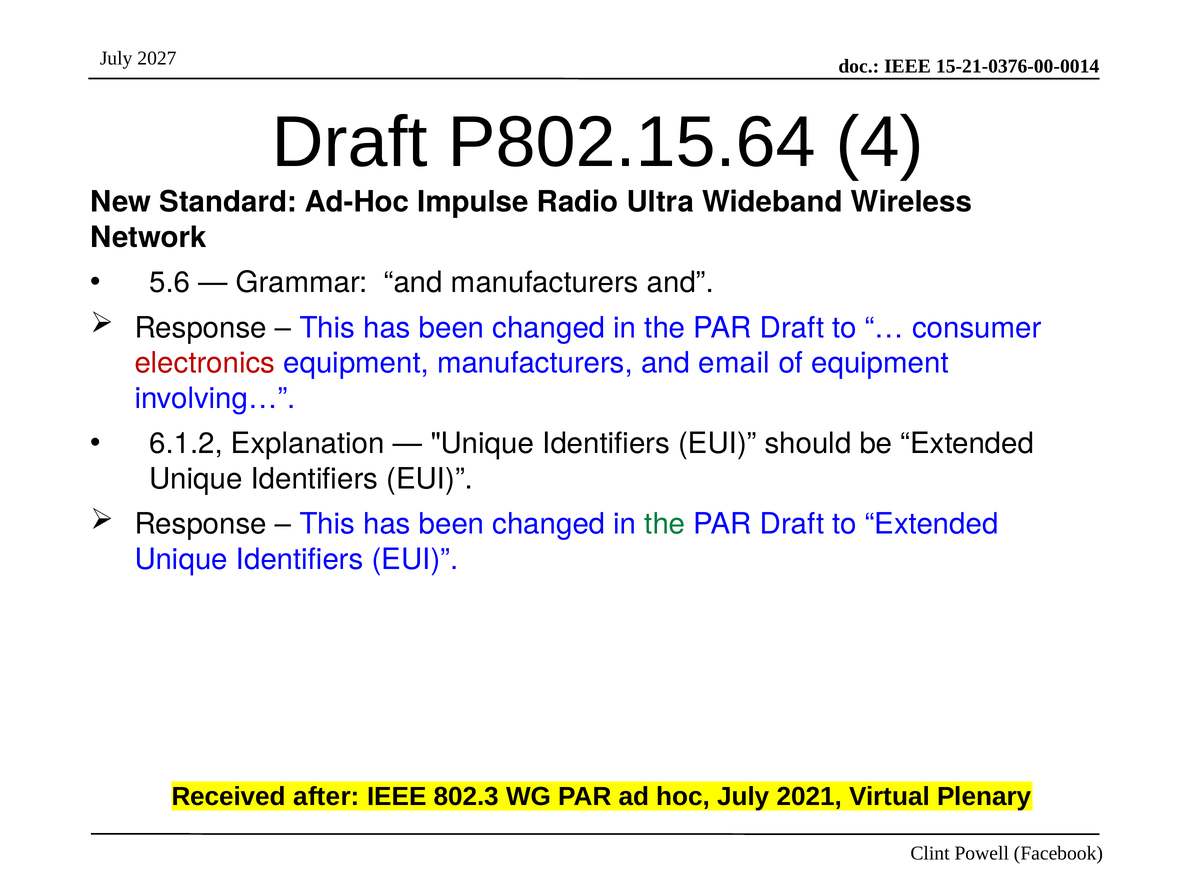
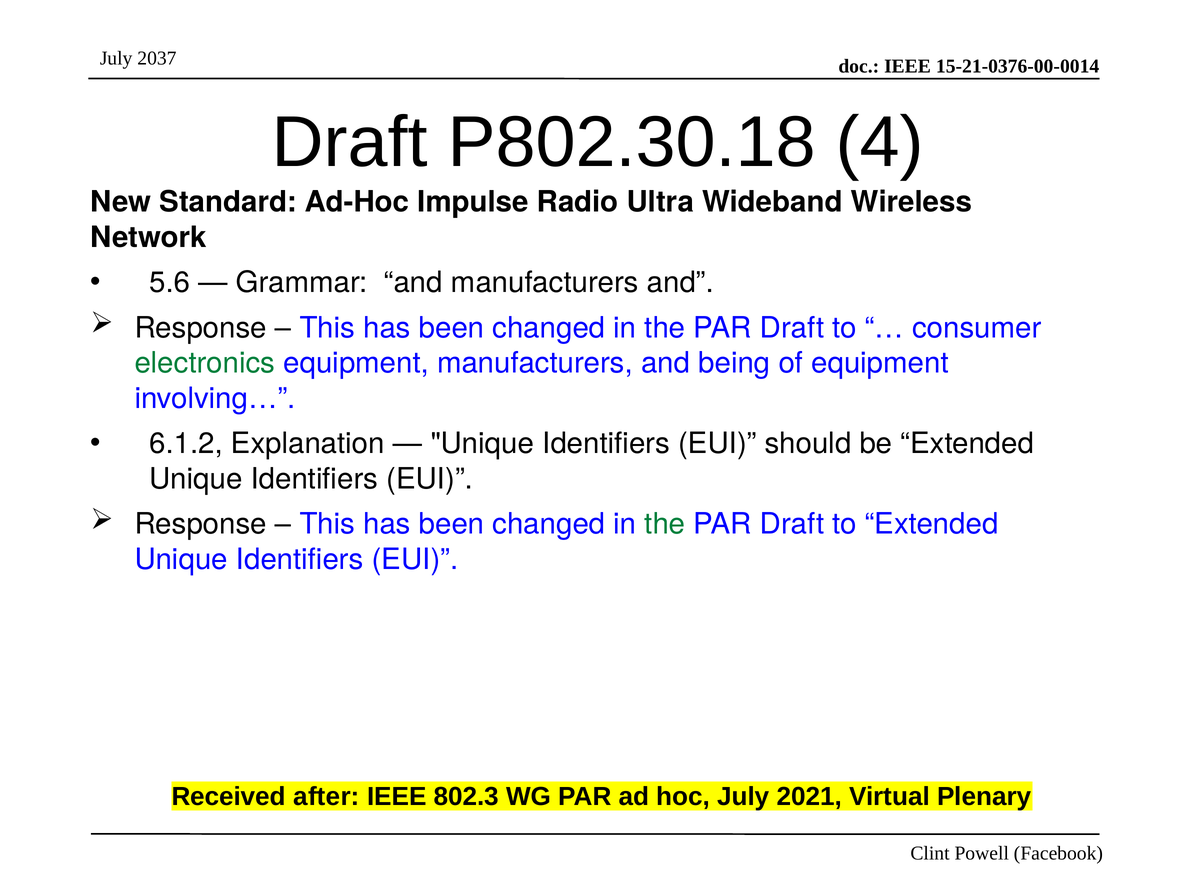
2027: 2027 -> 2037 (157, 58)
P802.15.64: P802.15.64 -> P802.30.18 (632, 143)
electronics colour: red -> green (205, 363)
email: email -> being (734, 363)
